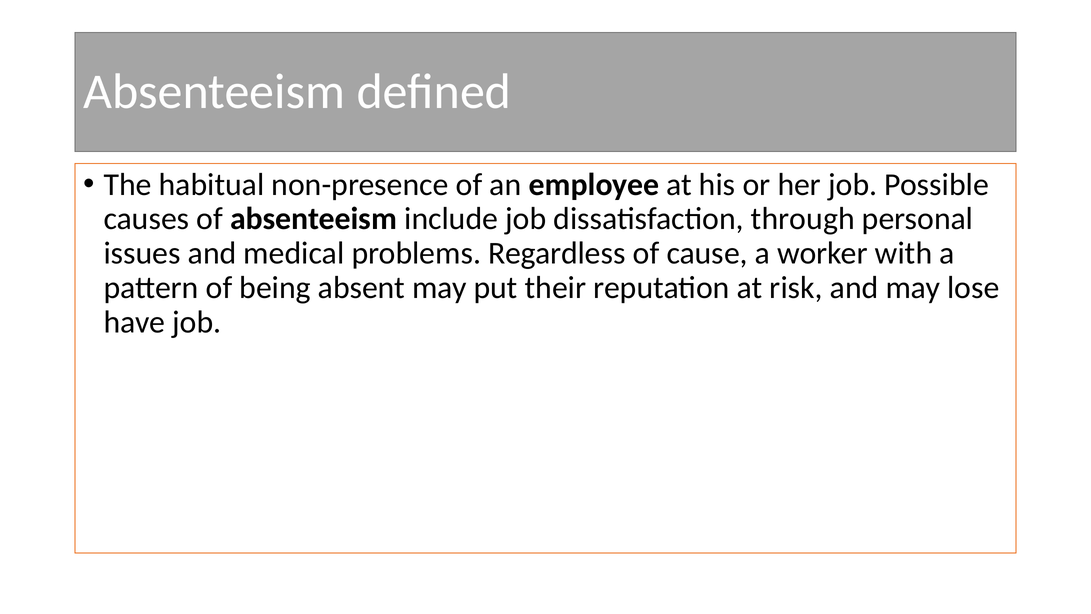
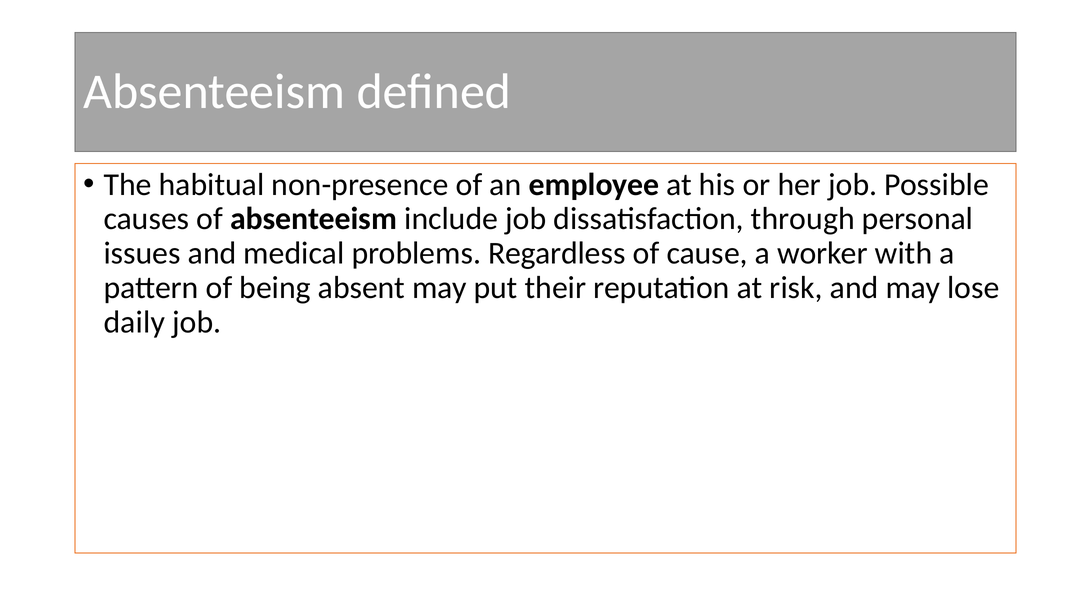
have: have -> daily (134, 322)
